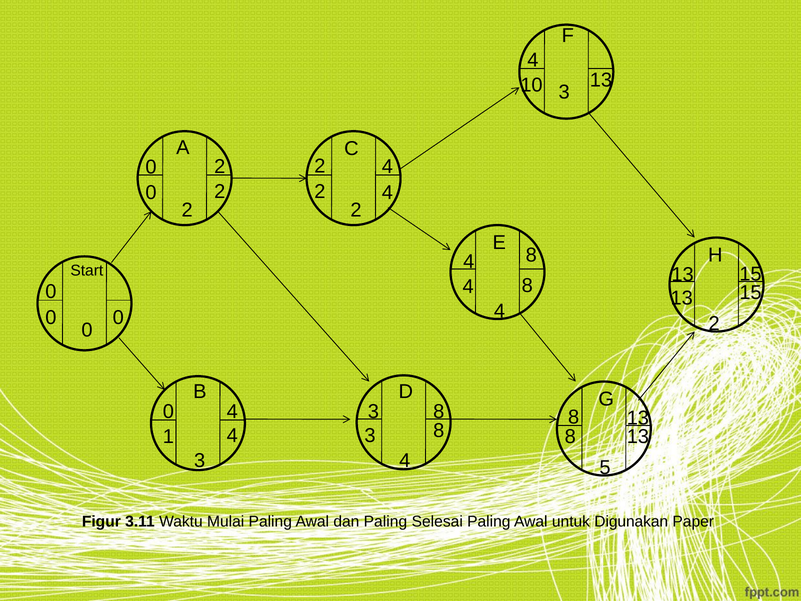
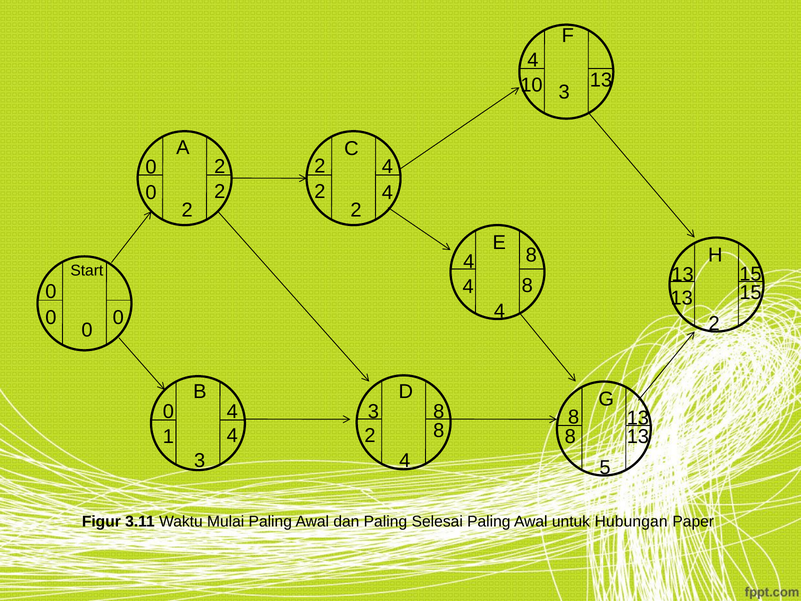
1 3: 3 -> 2 (370, 436)
Digunakan: Digunakan -> Hubungan (631, 521)
